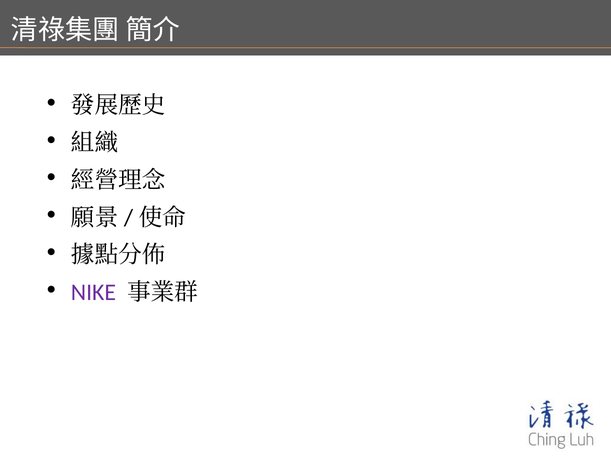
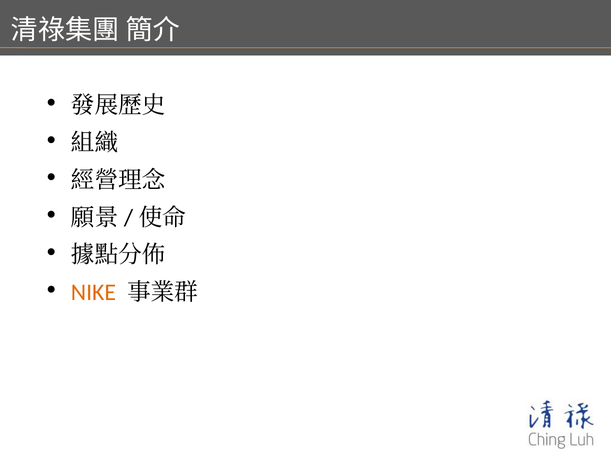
NIKE colour: purple -> orange (93, 292)
